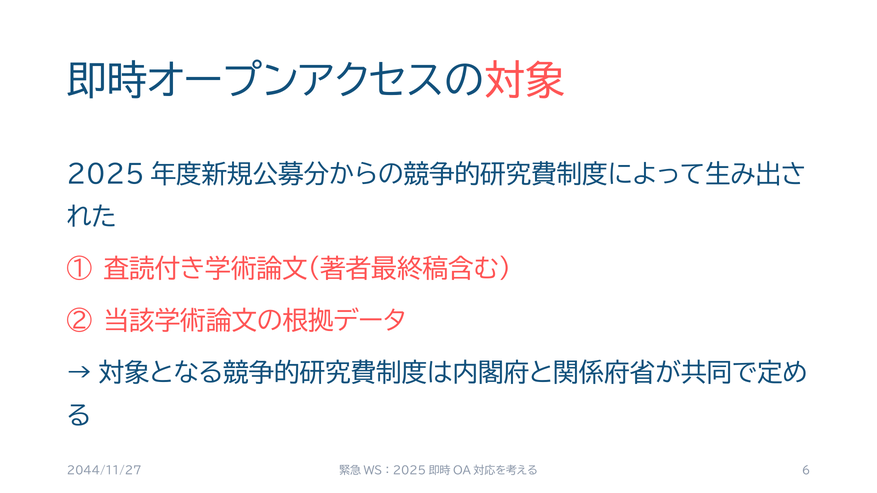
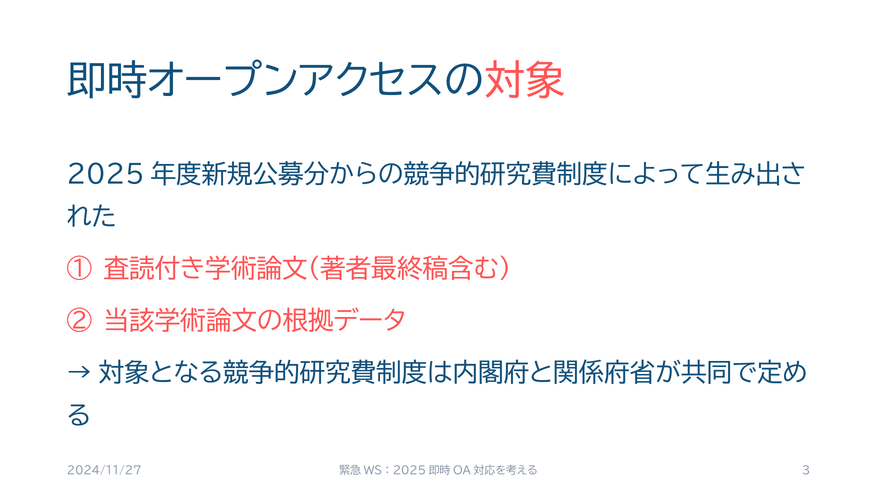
2044/11/27: 2044/11/27 -> 2024/11/27 (104, 471)
6: 6 -> 3 (806, 471)
